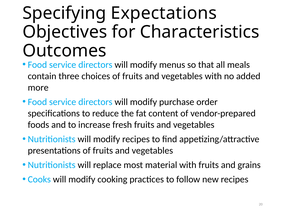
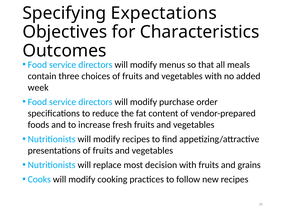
more: more -> week (38, 87)
material: material -> decision (161, 165)
